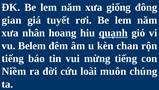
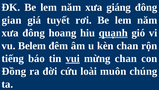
giống: giống -> giáng (119, 7)
xưa nhân: nhân -> đông (34, 33)
vui underline: none -> present (73, 58)
mừng tiếng: tiếng -> chan (126, 58)
Niềm: Niềm -> Đồng (14, 71)
